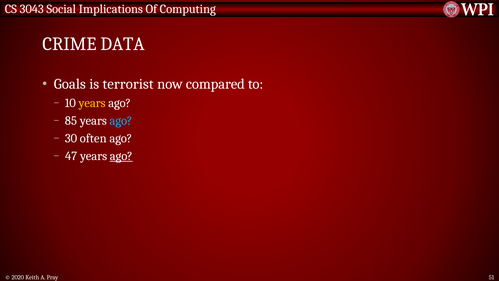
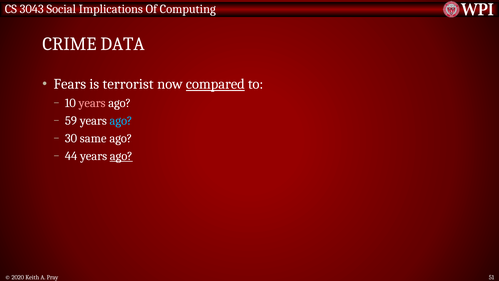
Goals: Goals -> Fears (70, 84)
compared underline: none -> present (215, 84)
years colour: yellow -> pink (92, 103)
85: 85 -> 59 (71, 120)
often: often -> same (93, 138)
47: 47 -> 44 (71, 156)
